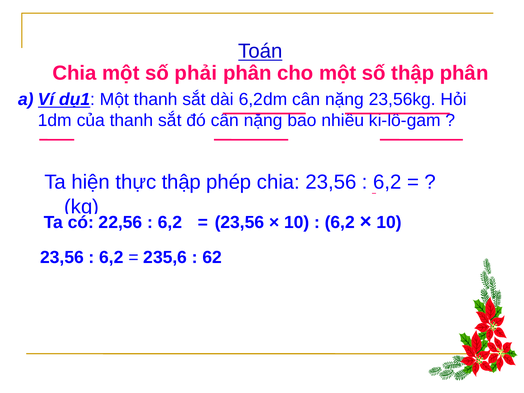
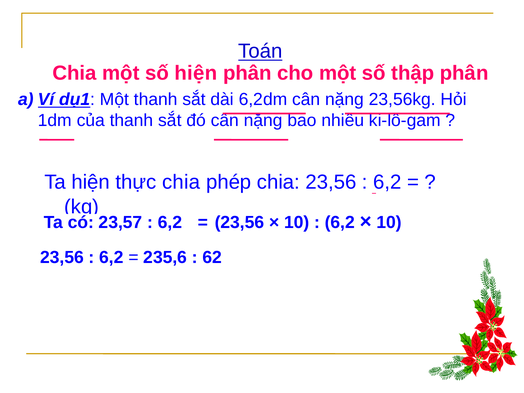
số phải: phải -> hiện (196, 73)
thực thập: thập -> chia (181, 182)
22,56: 22,56 -> 23,57 (121, 223)
